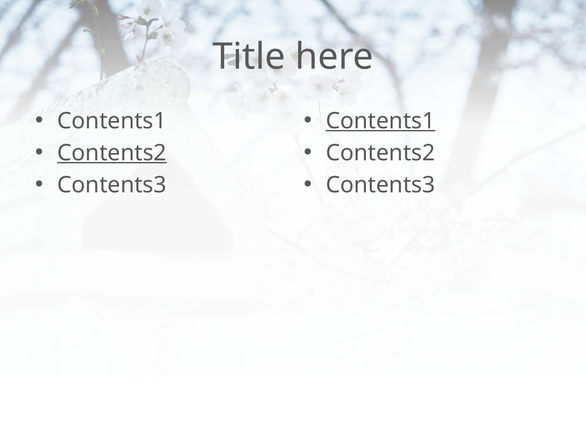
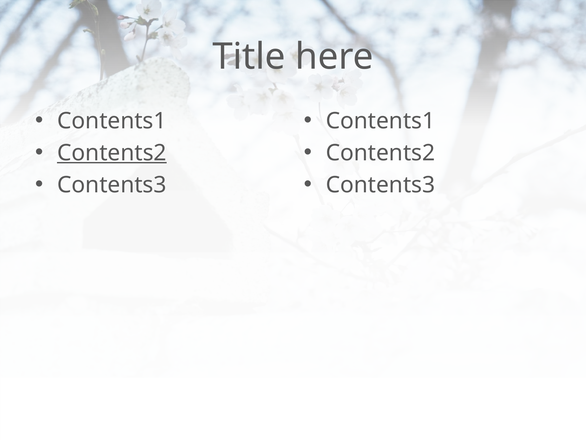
Contents1 underline: present -> none (380, 121)
